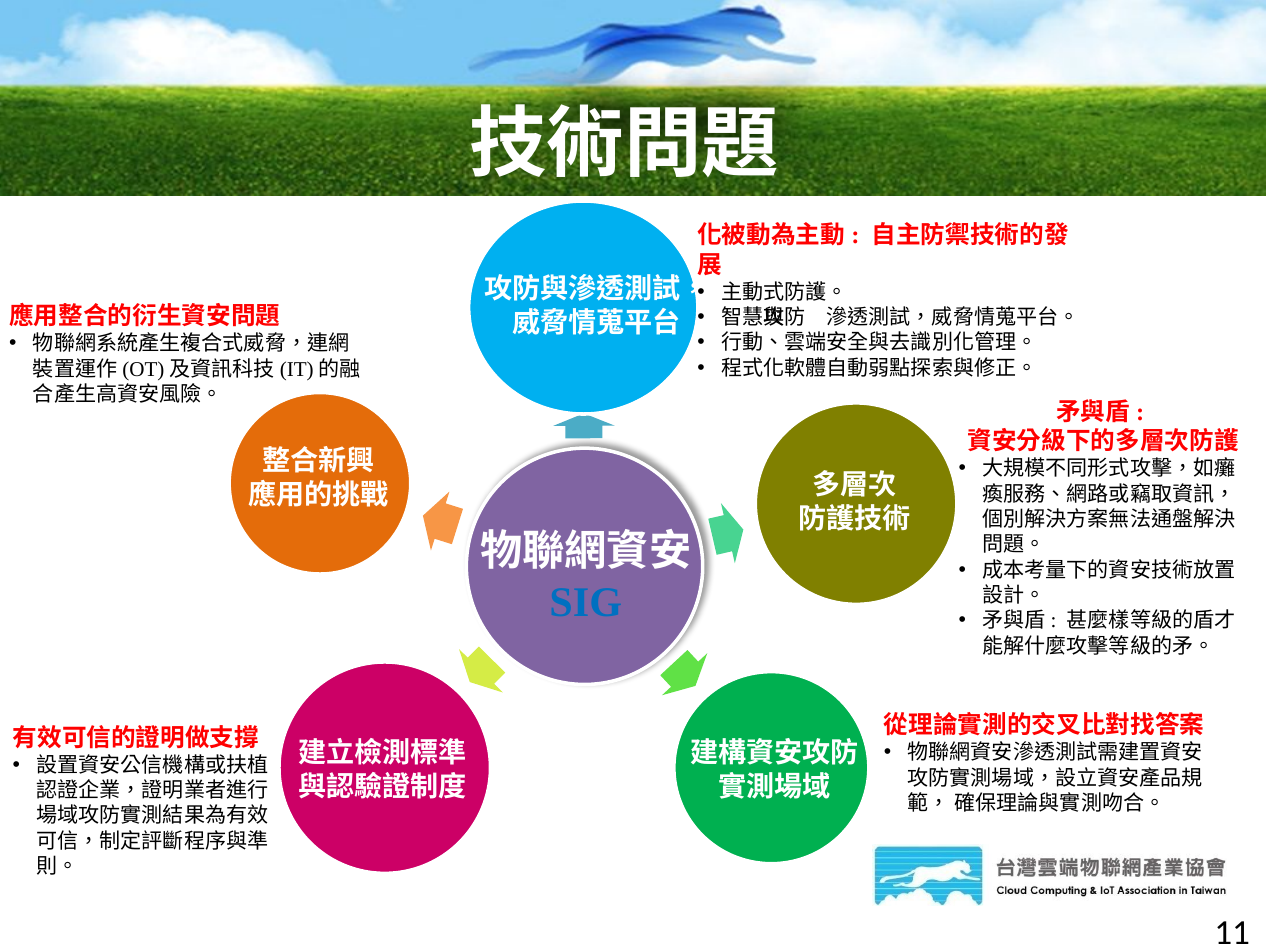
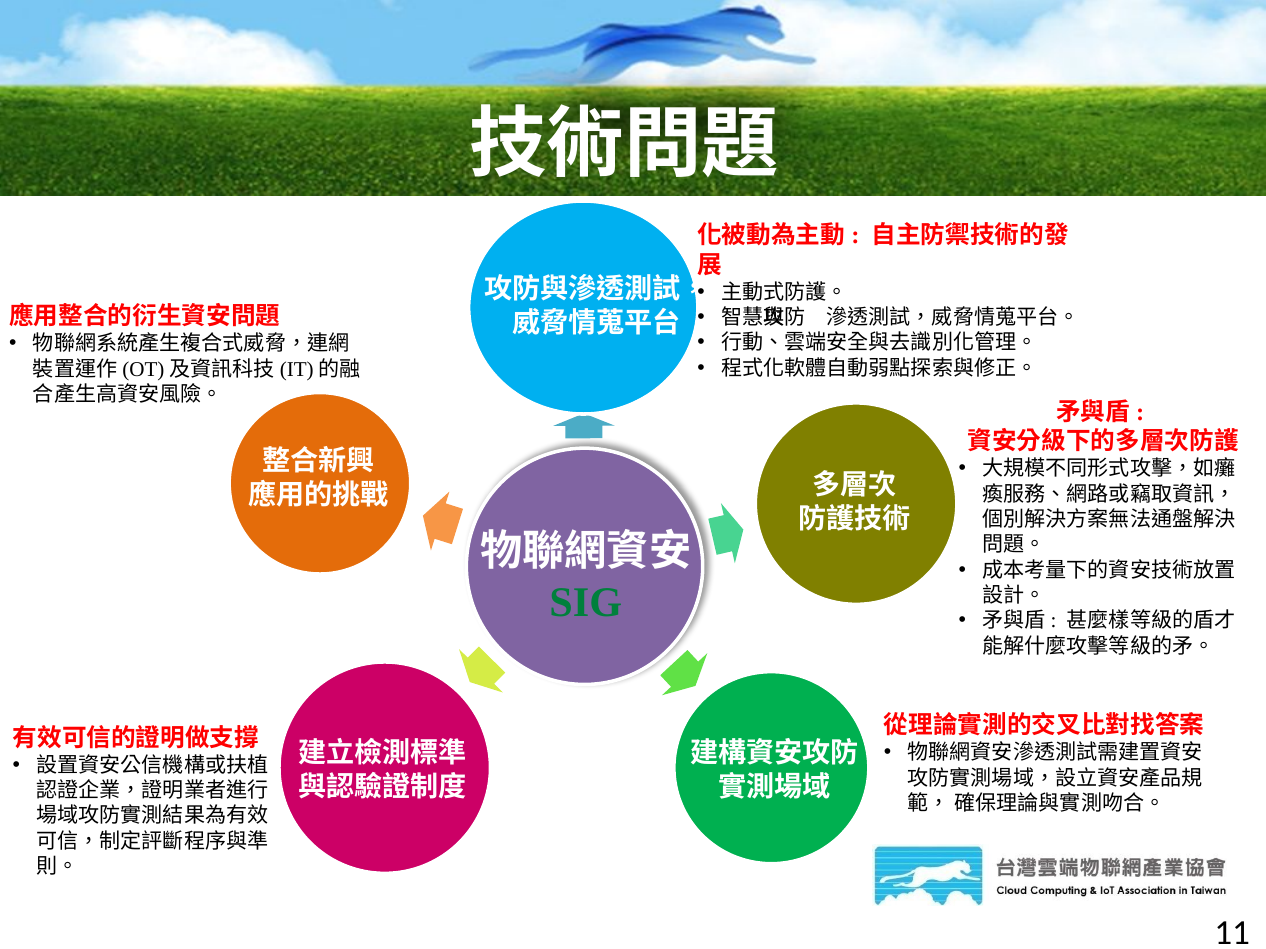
SIG colour: blue -> green (586, 603)
